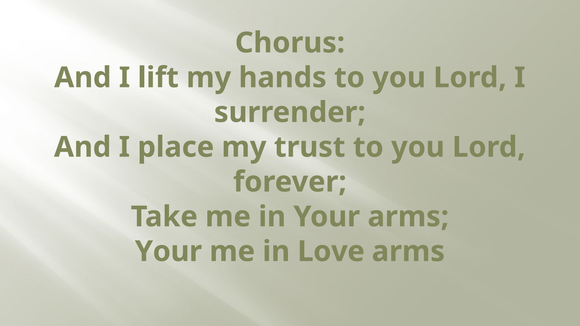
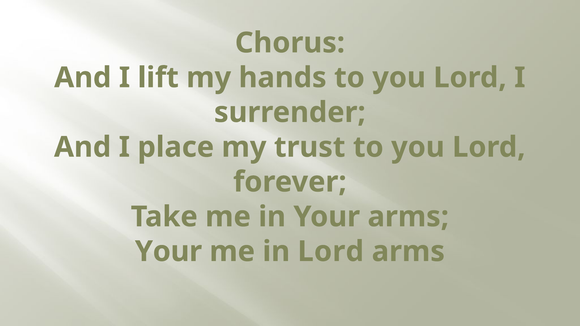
in Love: Love -> Lord (331, 252)
